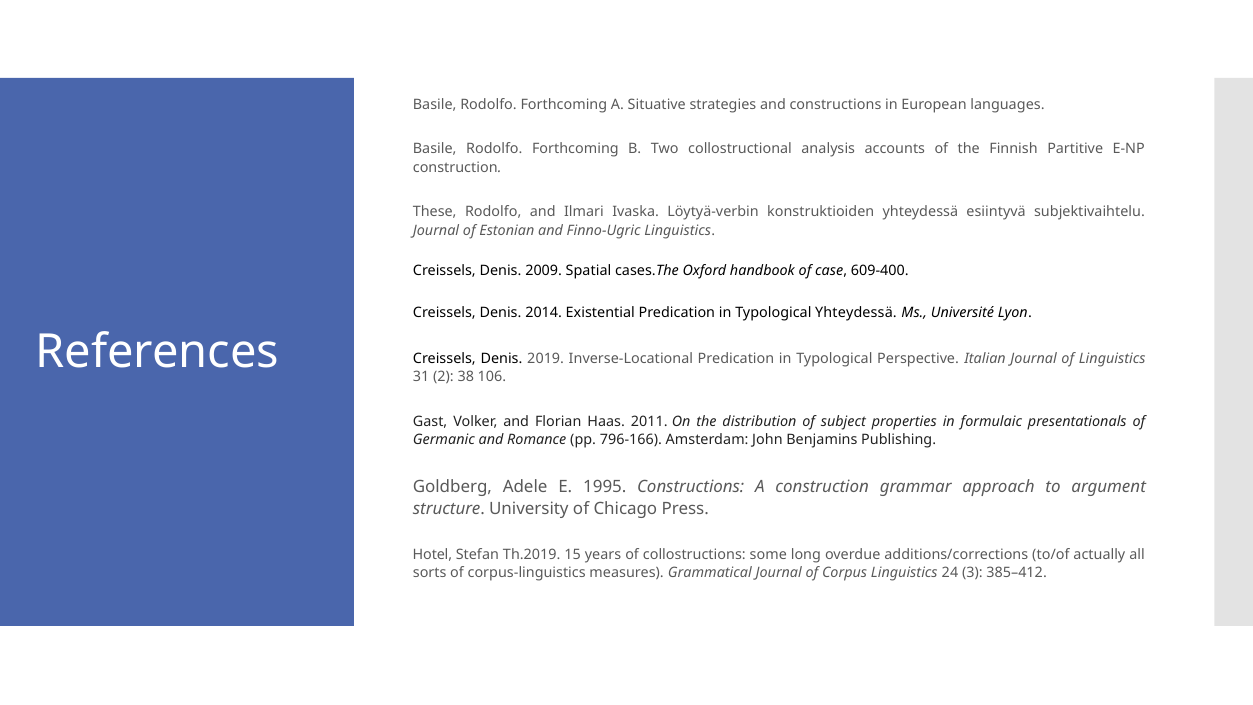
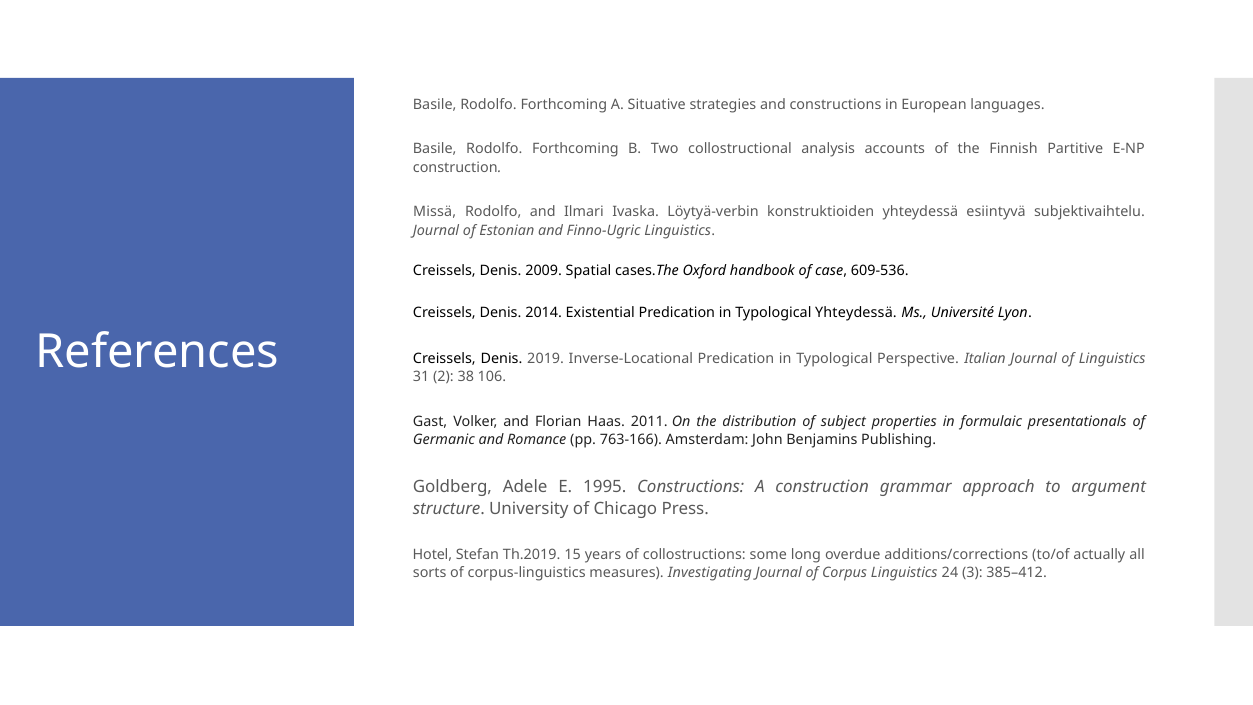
These: These -> Missä (435, 212)
609-400: 609-400 -> 609-536 (880, 271)
796-166: 796-166 -> 763-166 (631, 440)
Grammatical: Grammatical -> Investigating (710, 573)
